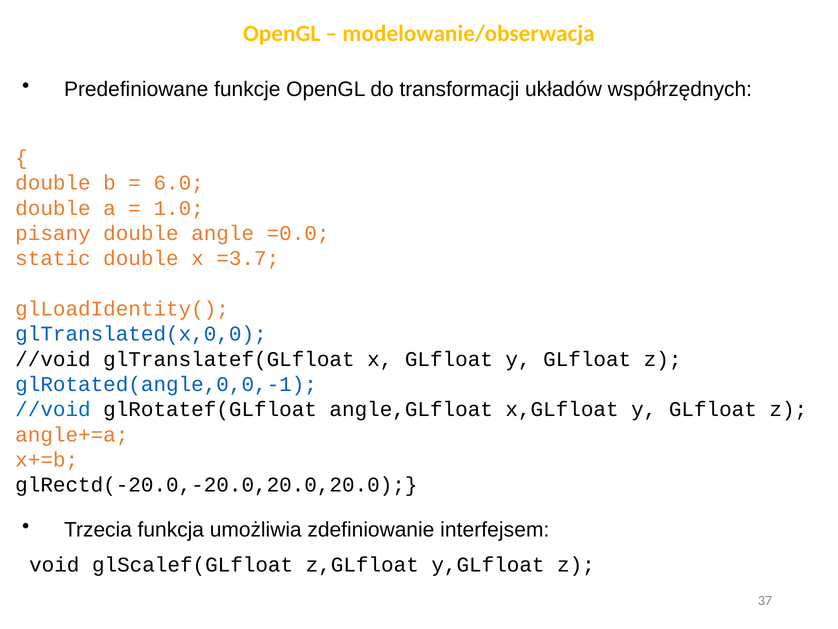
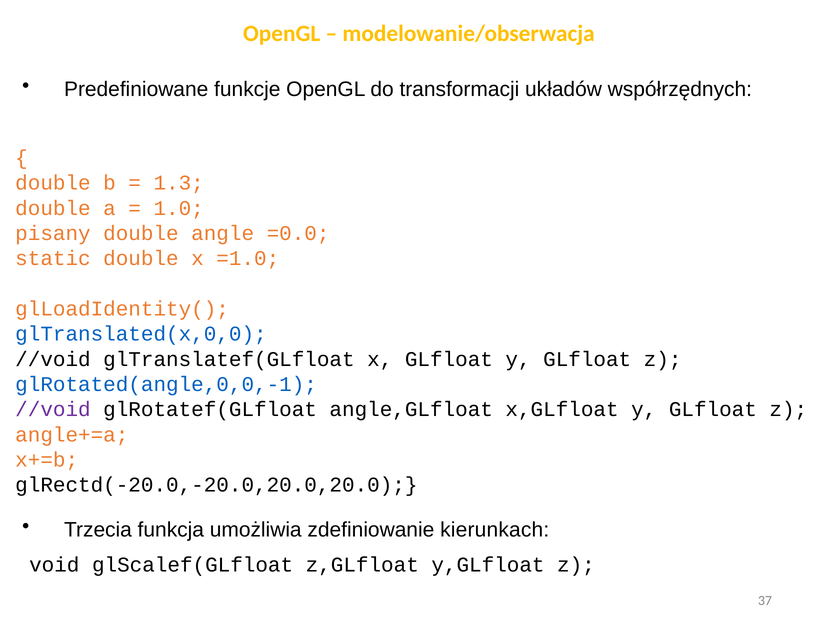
6.0: 6.0 -> 1.3 (179, 183)
=3.7: =3.7 -> =1.0 (248, 258)
//void colour: blue -> purple (53, 409)
interfejsem: interfejsem -> kierunkach (495, 529)
